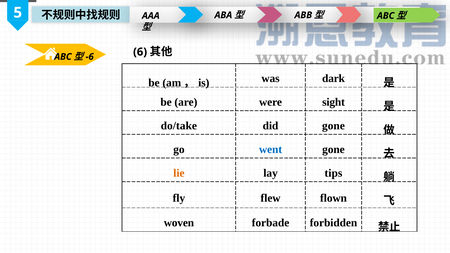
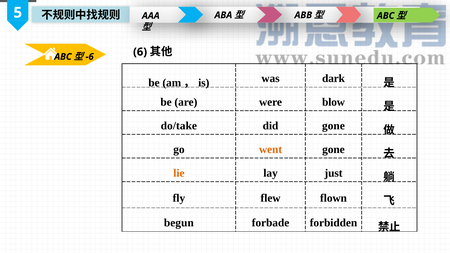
sight: sight -> blow (334, 102)
went colour: blue -> orange (271, 149)
tips: tips -> just (333, 173)
woven: woven -> begun (179, 223)
